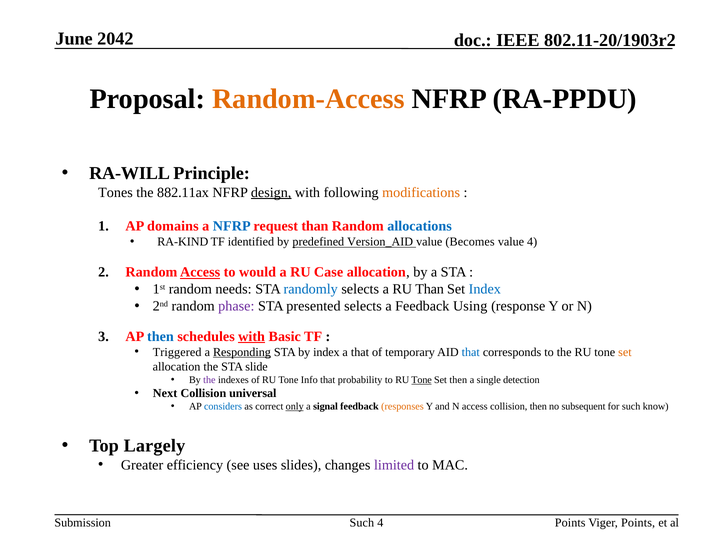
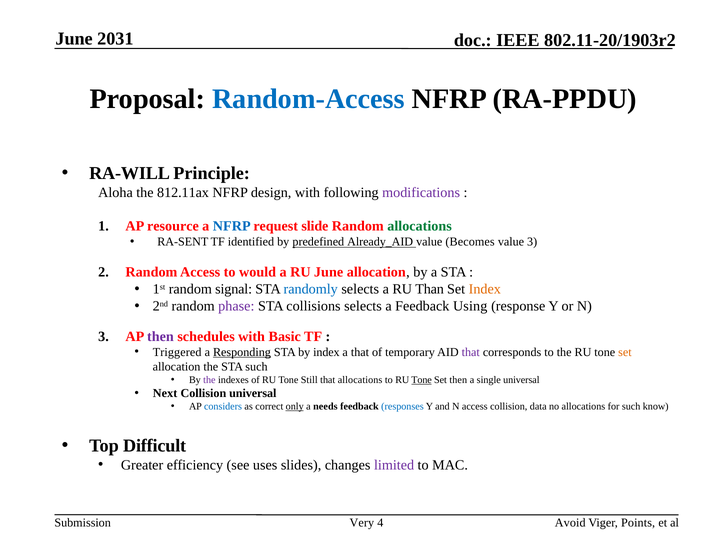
2042: 2042 -> 2031 (115, 39)
Random-Access colour: orange -> blue (308, 99)
Tones: Tones -> Aloha (115, 192)
882.11ax: 882.11ax -> 812.11ax (183, 192)
design underline: present -> none (271, 192)
modifications colour: orange -> purple (421, 192)
domains: domains -> resource (173, 226)
request than: than -> slide (315, 226)
allocations colour: blue -> green (420, 226)
RA-KIND: RA-KIND -> RA-SENT (183, 242)
Version_AID: Version_AID -> Already_AID (380, 242)
value 4: 4 -> 3 (532, 242)
Access underline: present -> none (200, 272)
RU Case: Case -> June (329, 272)
needs: needs -> signal (234, 289)
Index colour: blue -> orange (485, 289)
presented: presented -> collisions (313, 306)
then colour: blue -> purple (160, 337)
with underline: present -> none (252, 337)
that colour: blue -> purple (471, 352)
STA slide: slide -> such (256, 367)
Info: Info -> Still (309, 380)
that probability: probability -> allocations (360, 380)
single detection: detection -> universal (521, 380)
signal: signal -> needs (325, 407)
responses colour: orange -> blue (402, 407)
collision then: then -> data (538, 407)
no subsequent: subsequent -> allocations (583, 407)
Largely: Largely -> Difficult (155, 446)
Such: Such -> Very (362, 523)
Points: Points -> Avoid (570, 523)
